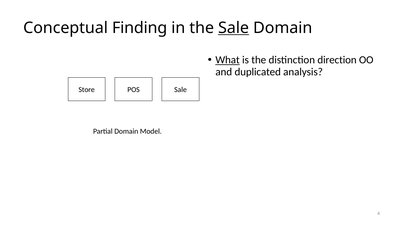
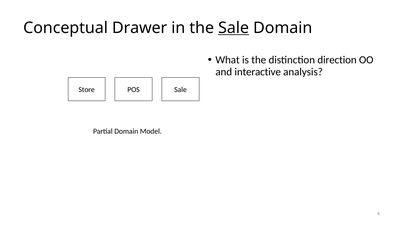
Finding: Finding -> Drawer (140, 28)
What underline: present -> none (228, 60)
duplicated: duplicated -> interactive (258, 72)
